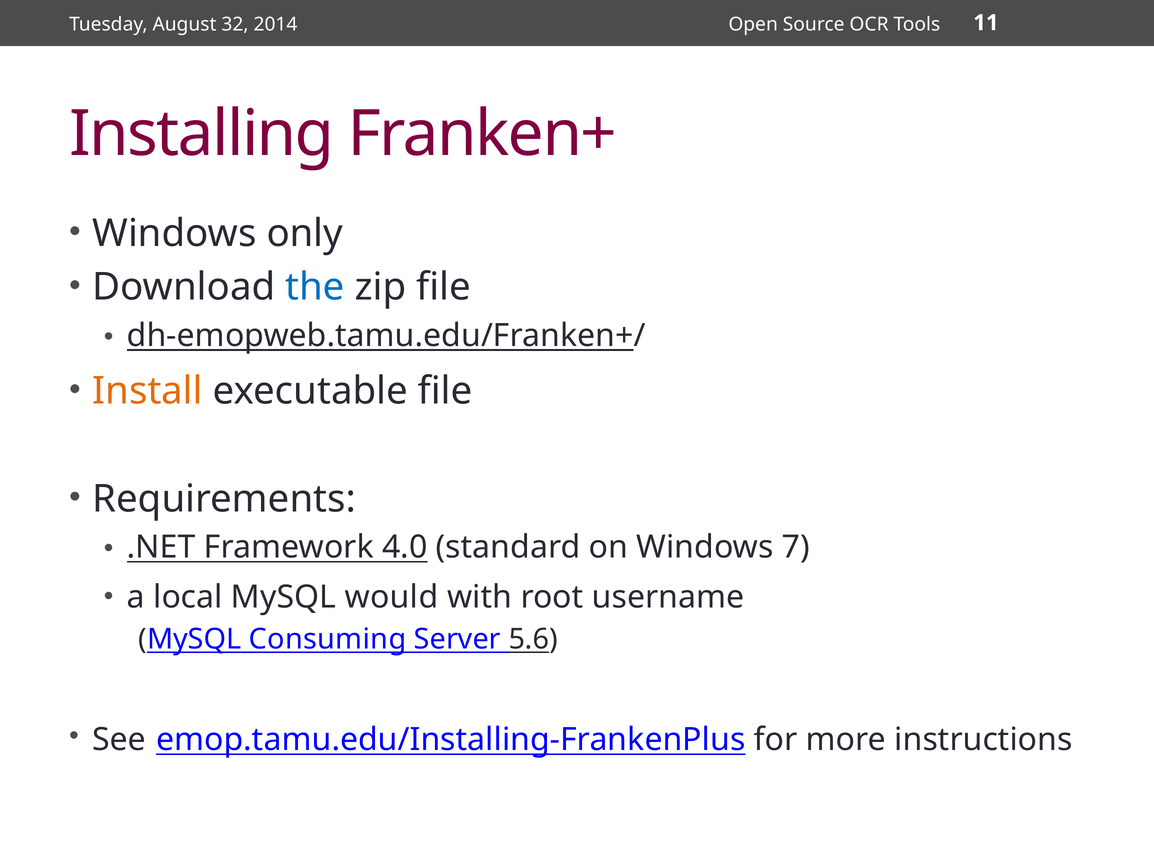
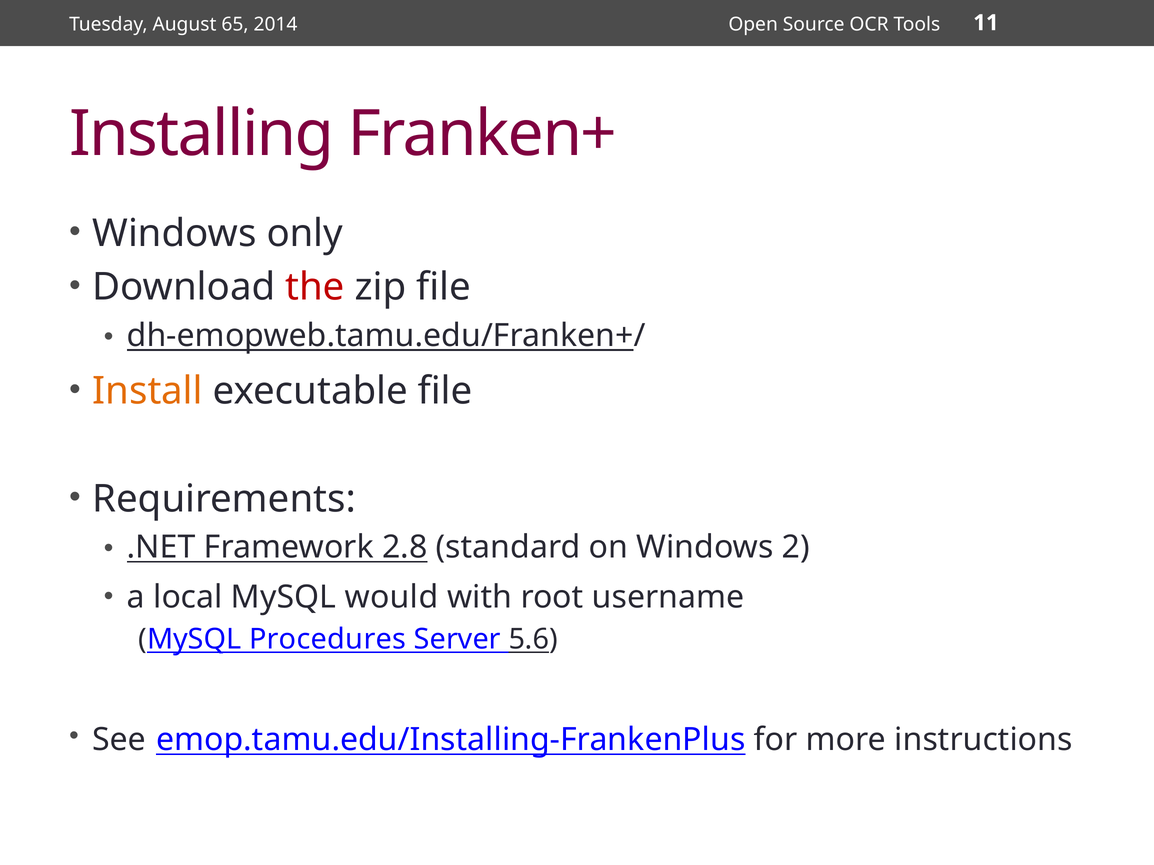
32: 32 -> 65 (235, 24)
the colour: blue -> red (315, 287)
4.0: 4.0 -> 2.8 (405, 547)
7: 7 -> 2 (796, 547)
Consuming: Consuming -> Procedures (328, 640)
